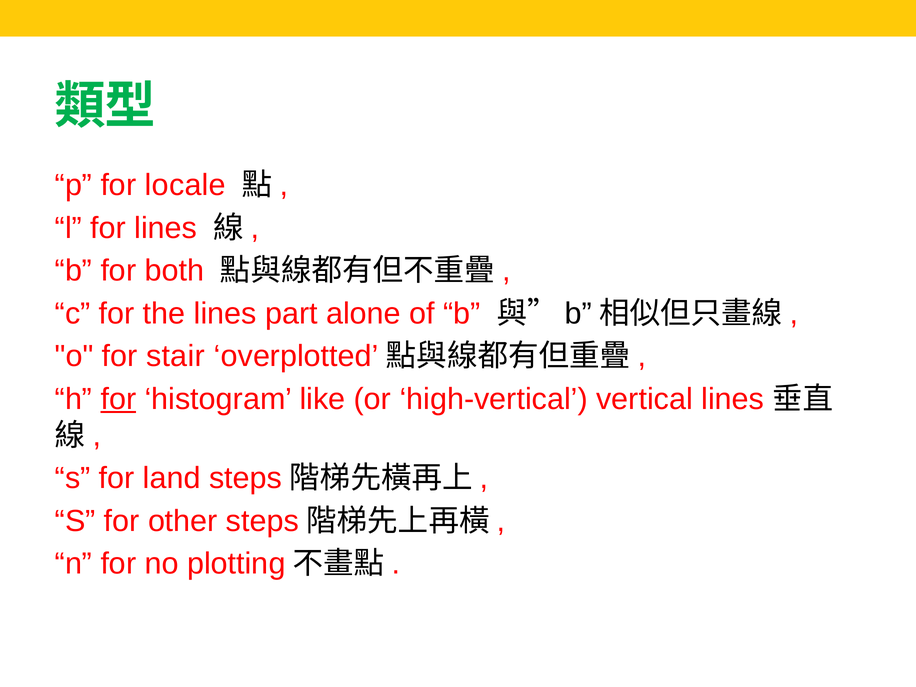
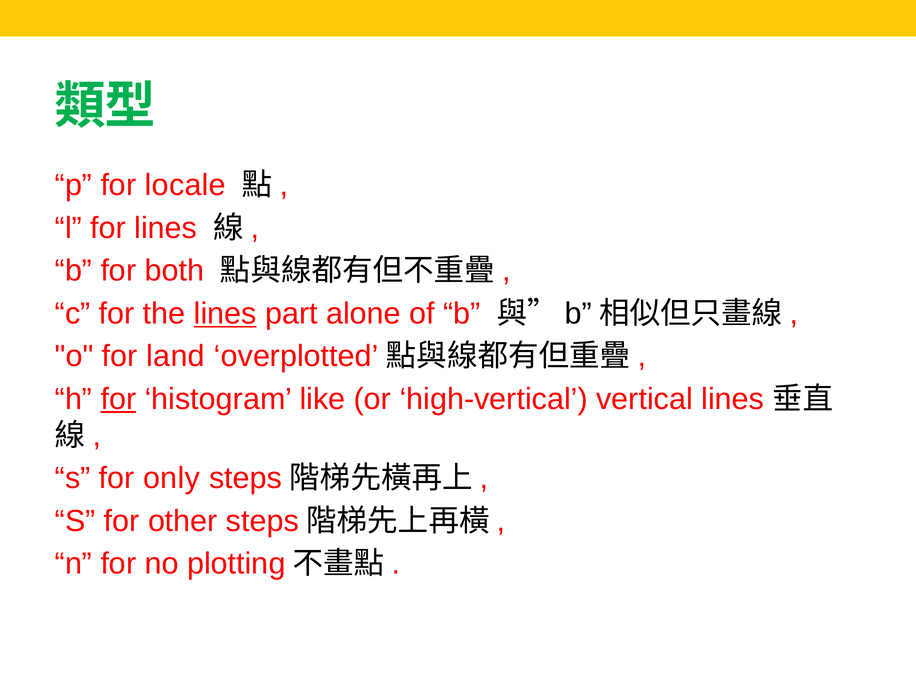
lines underline: none -> present (225, 314)
stair: stair -> land (176, 356)
land: land -> only (172, 478)
